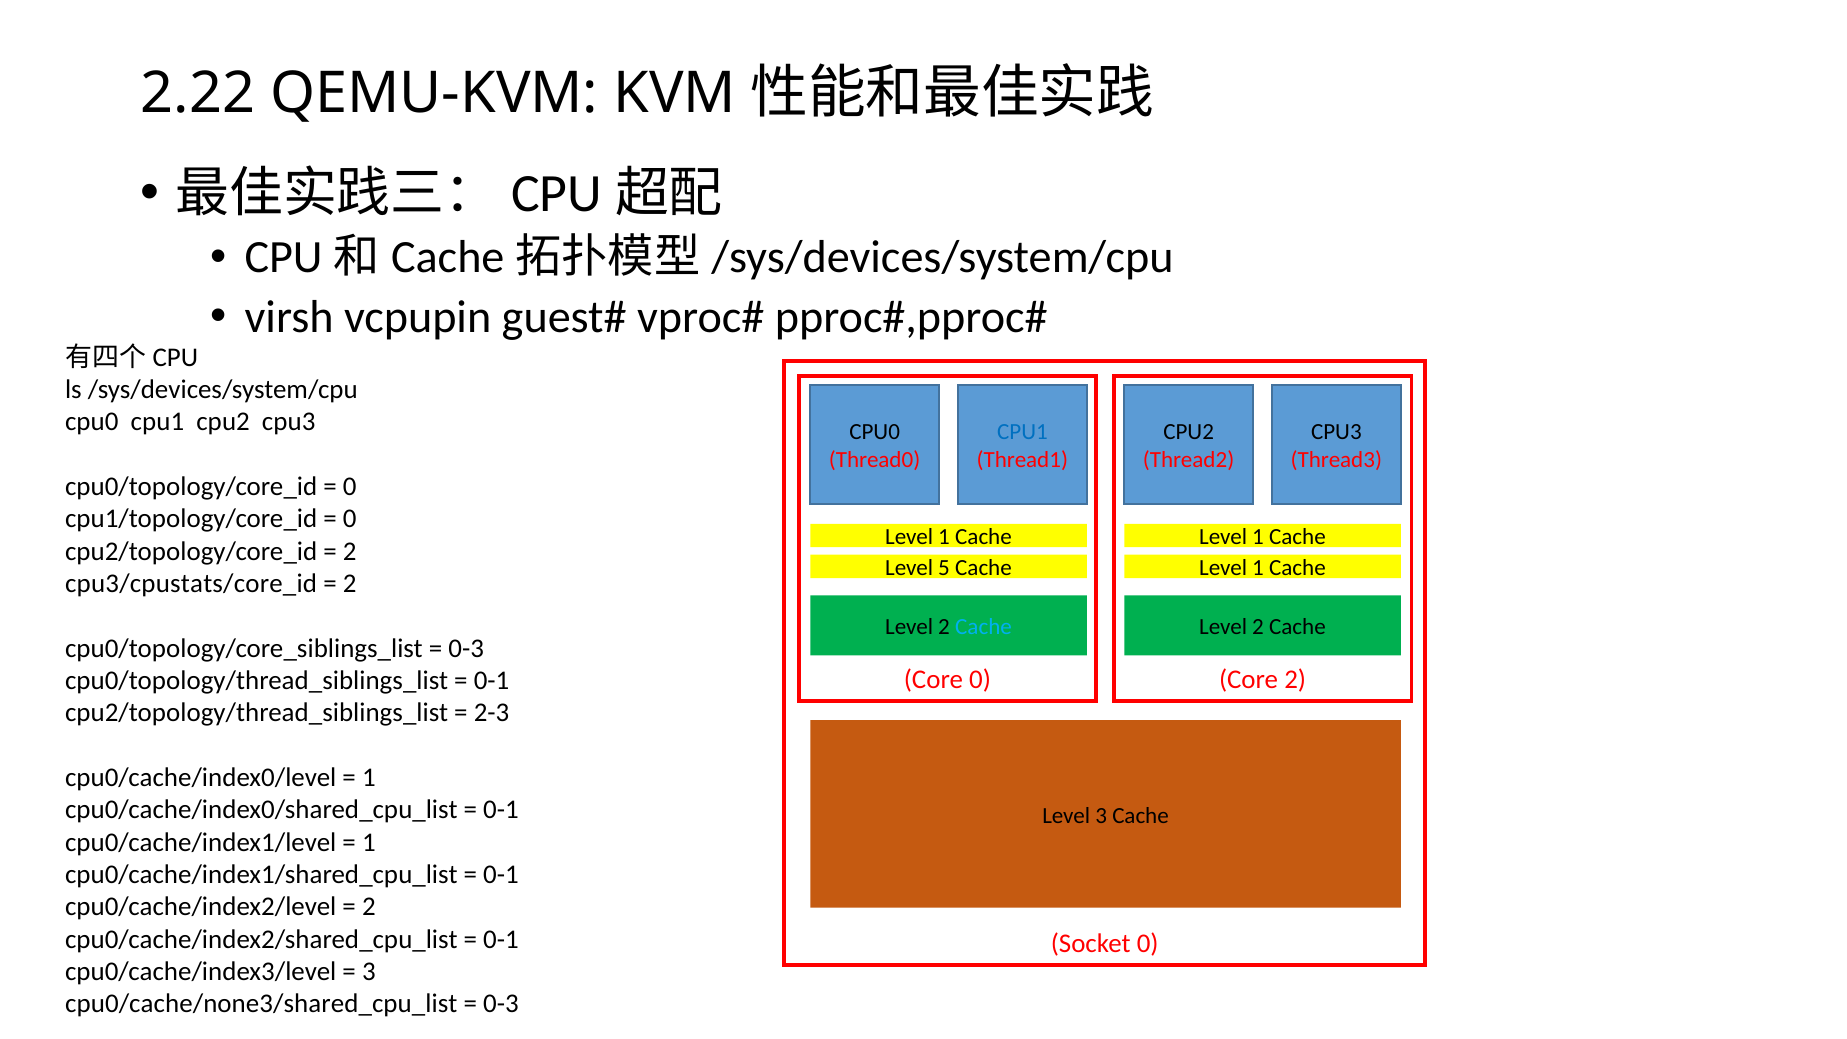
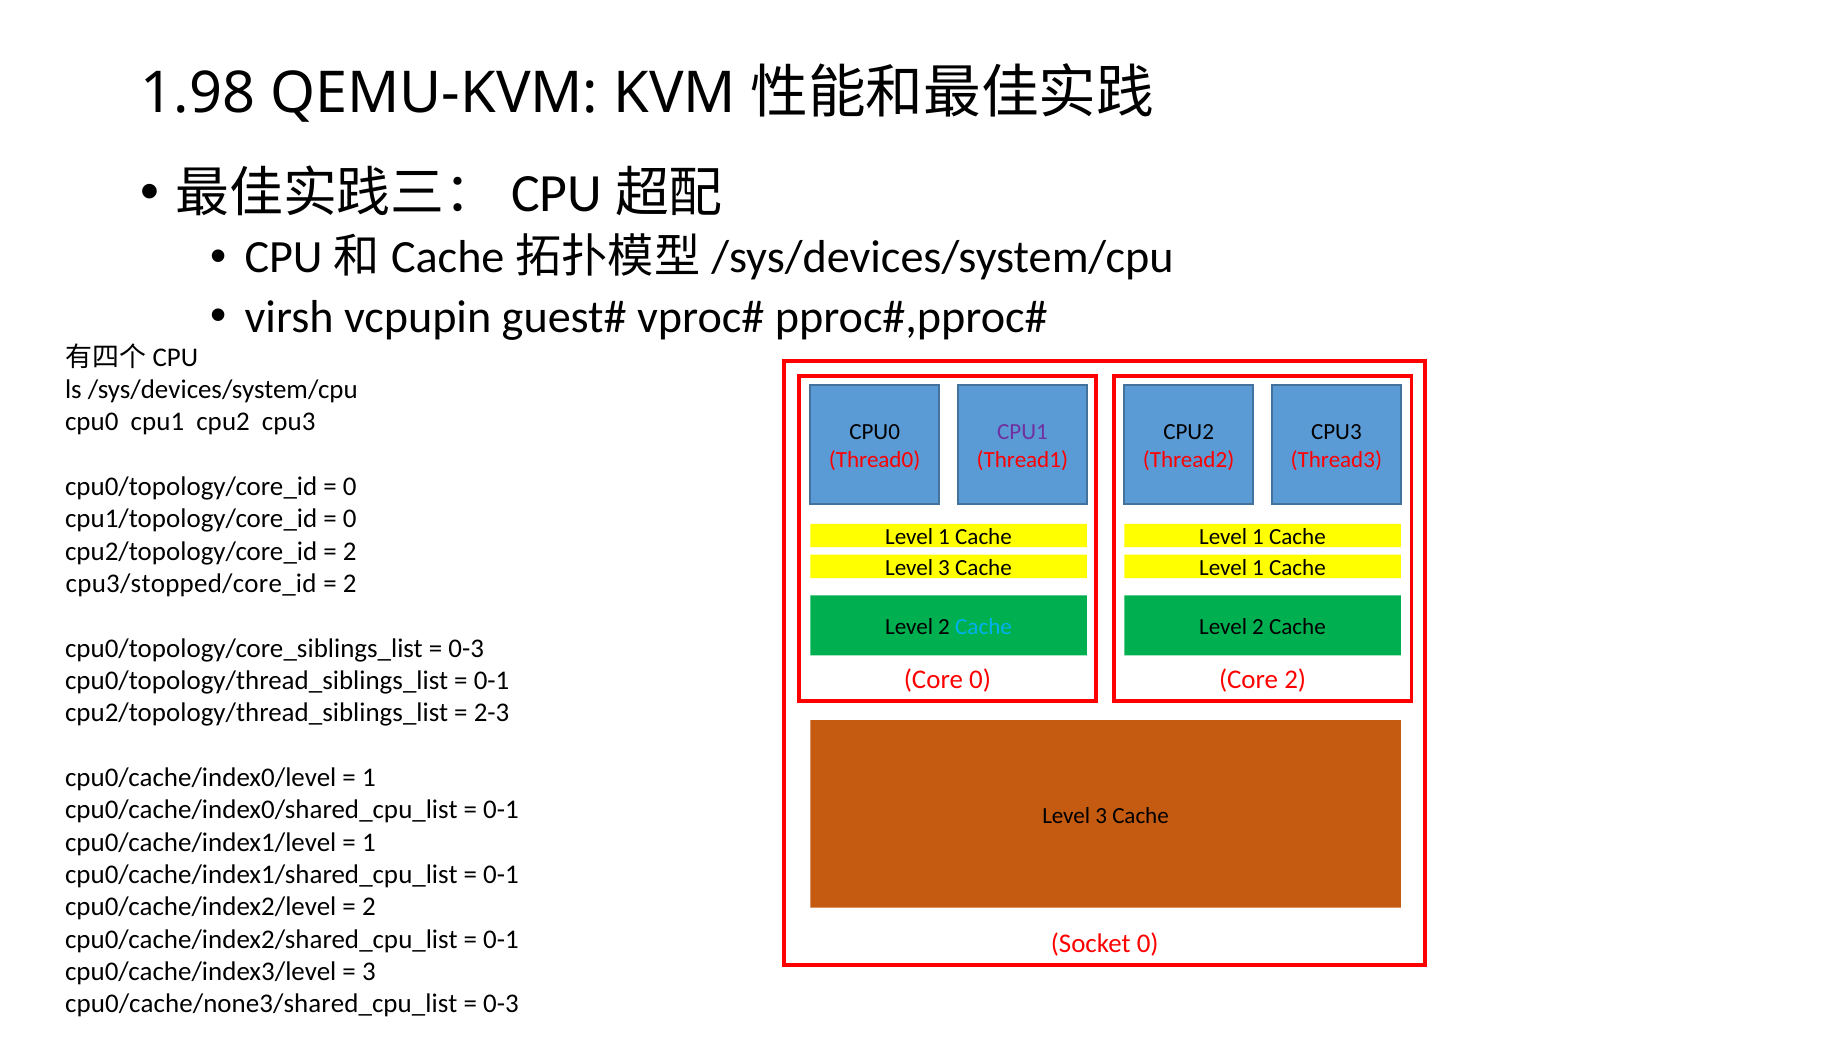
2.22: 2.22 -> 1.98 (198, 93)
CPU1 colour: blue -> purple (1022, 432)
5: 5 -> 3 (944, 568)
cpu3/cpustats/core_id: cpu3/cpustats/core_id -> cpu3/stopped/core_id (191, 584)
